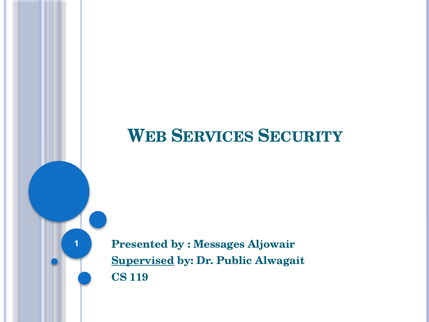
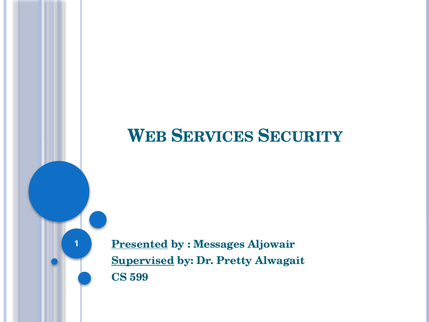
Presented underline: none -> present (140, 244)
Public: Public -> Pretty (234, 260)
119: 119 -> 599 (139, 277)
